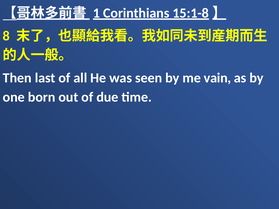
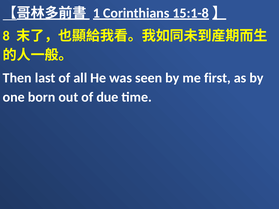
vain: vain -> first (217, 78)
